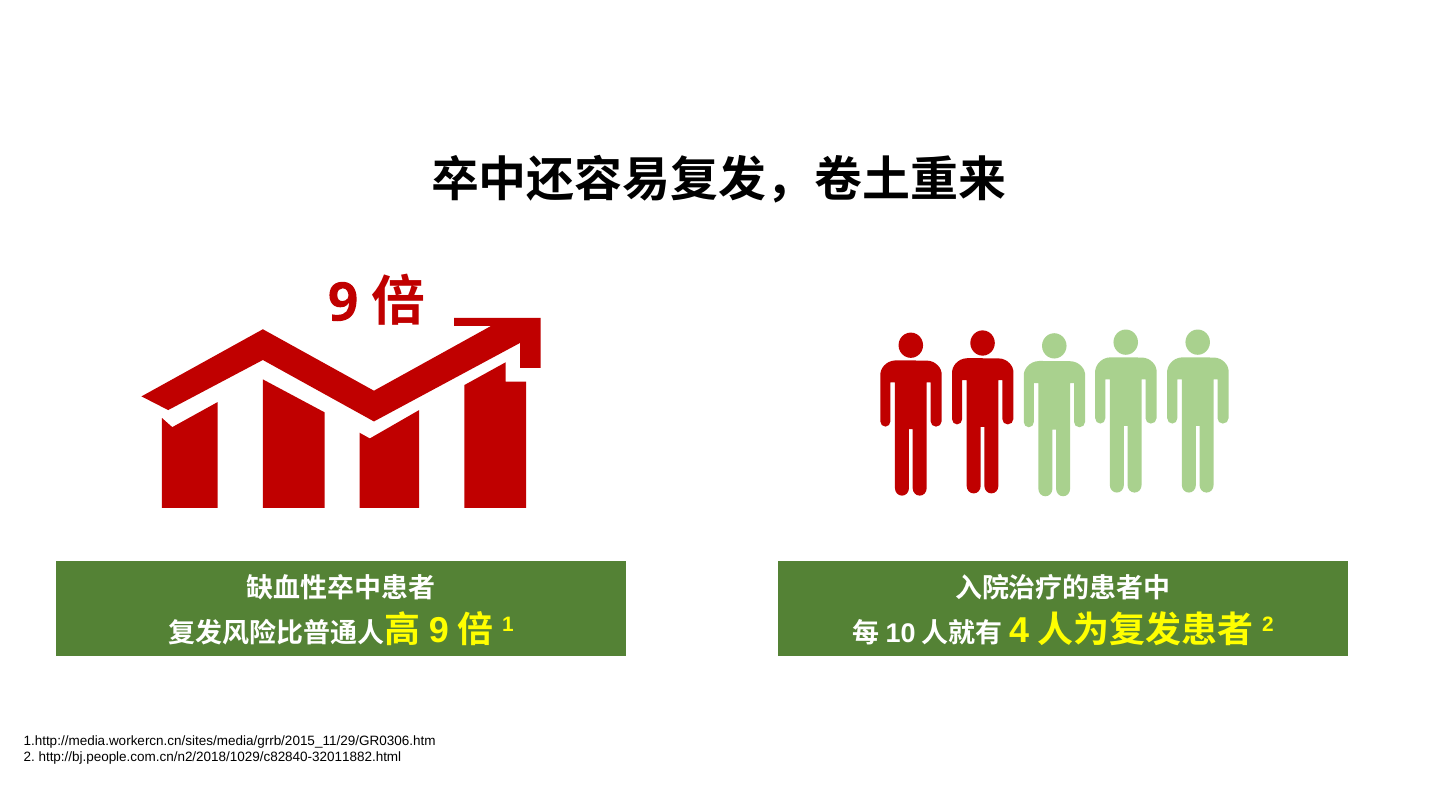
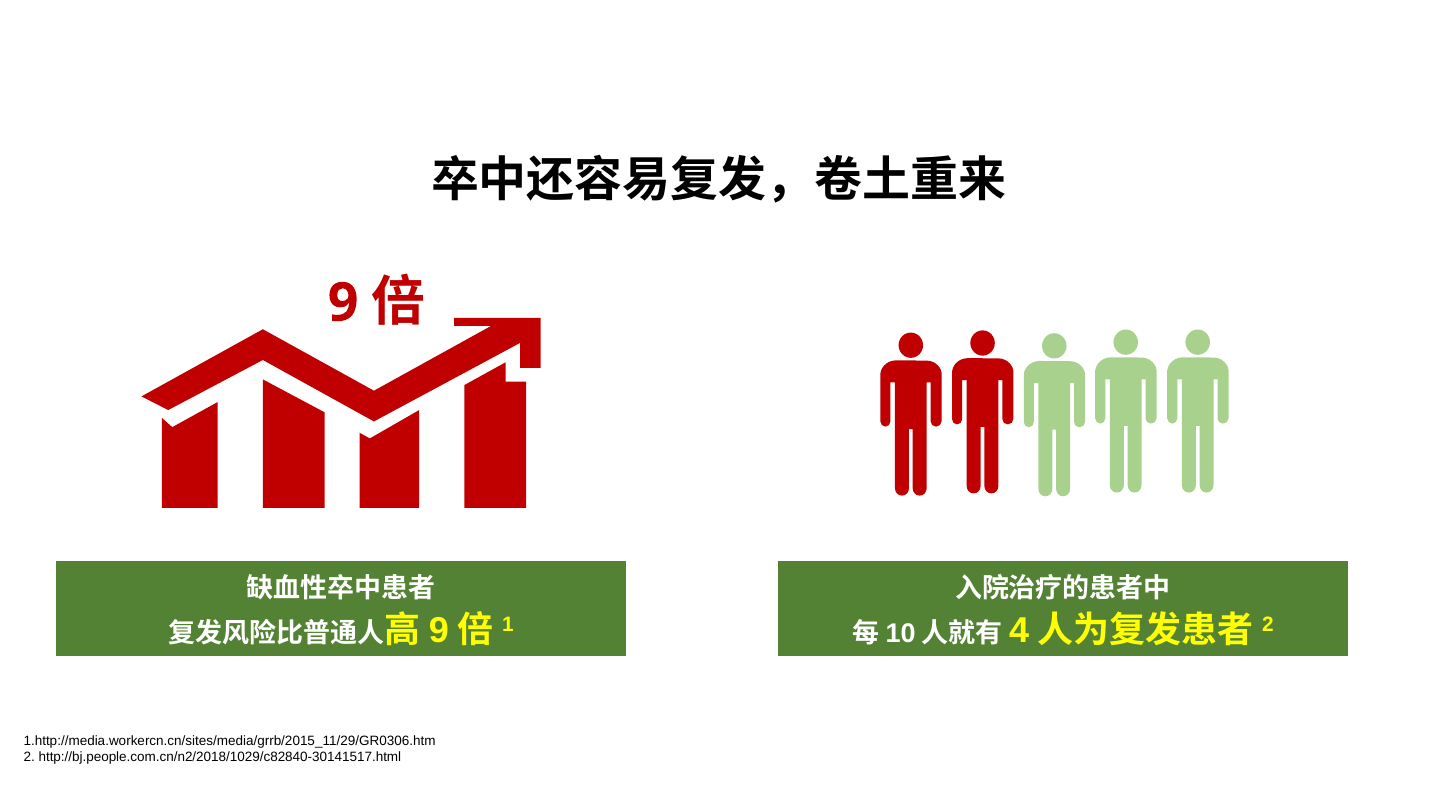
http://bj.people.com.cn/n2/2018/1029/c82840-32011882.html: http://bj.people.com.cn/n2/2018/1029/c82840-32011882.html -> http://bj.people.com.cn/n2/2018/1029/c82840-30141517.html (220, 757)
